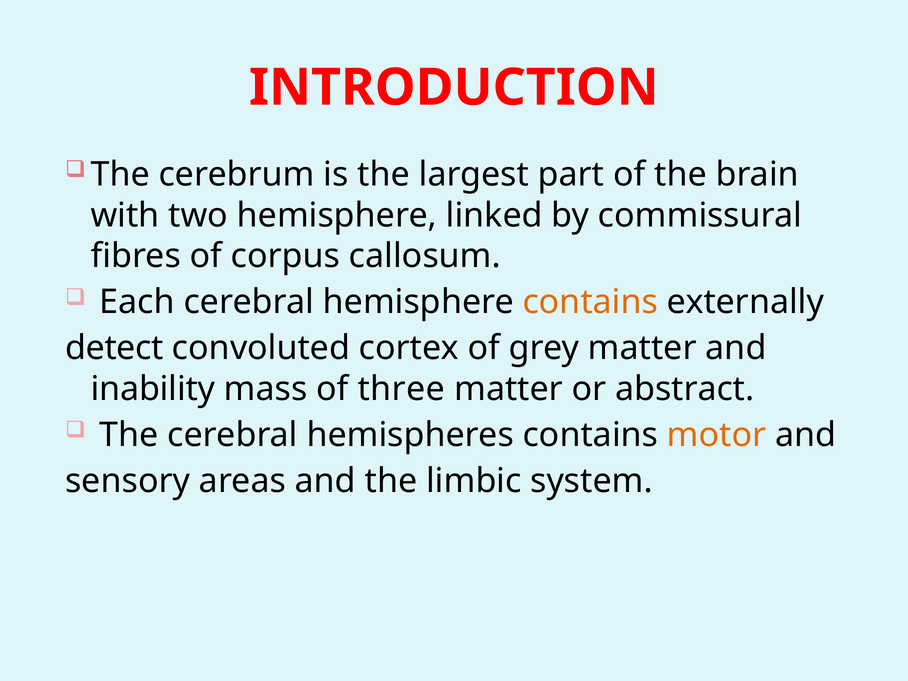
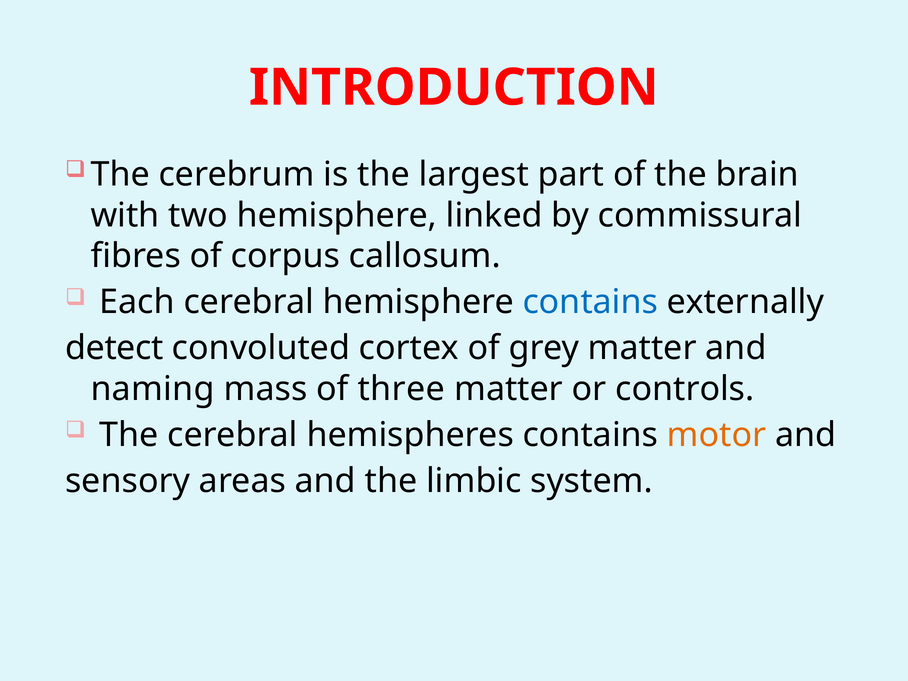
contains colour: orange -> blue (590, 302)
inability: inability -> naming (153, 389)
abstract: abstract -> controls (685, 389)
